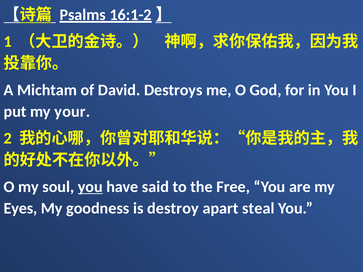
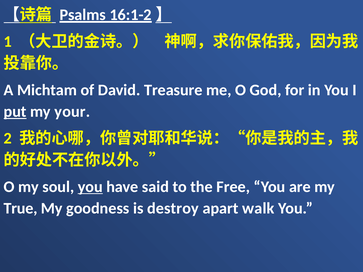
Destroys: Destroys -> Treasure (173, 90)
put underline: none -> present (15, 112)
Eyes: Eyes -> True (20, 209)
steal: steal -> walk (258, 209)
